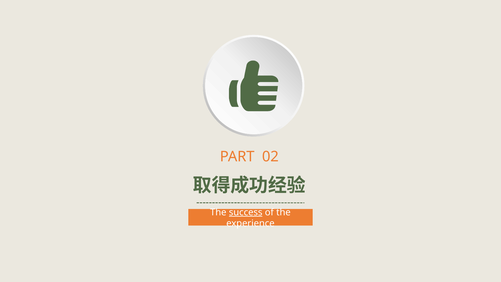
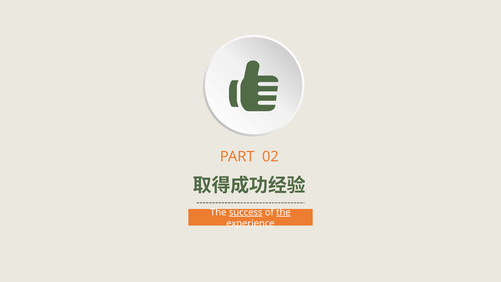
the underline: none -> present (283, 212)
